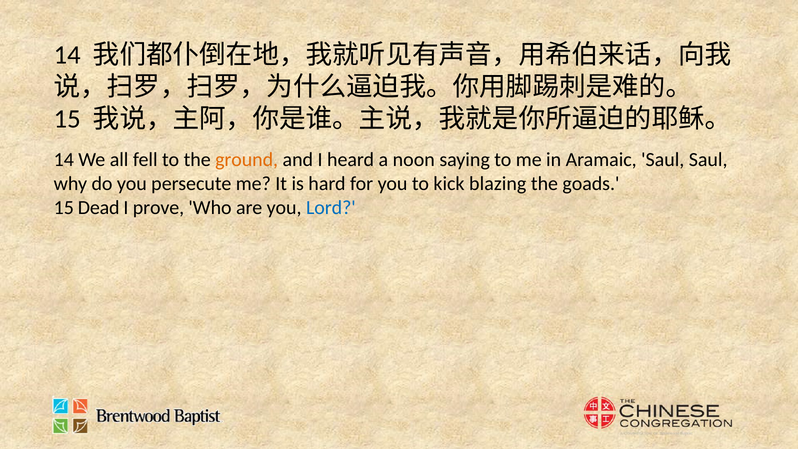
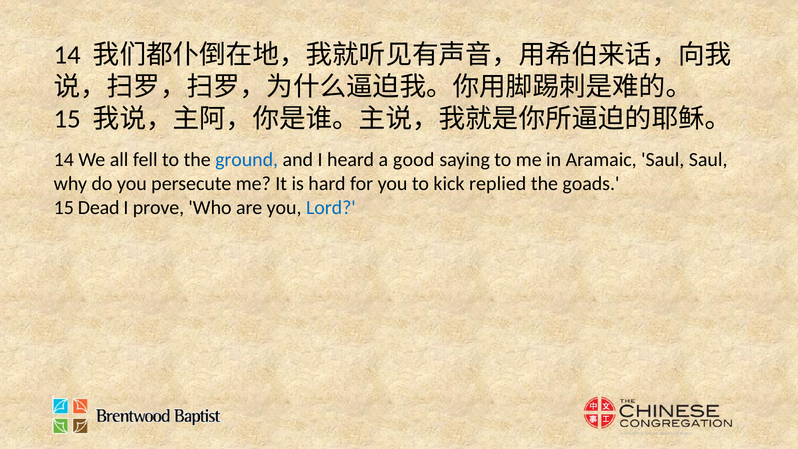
ground colour: orange -> blue (247, 160)
noon: noon -> good (414, 160)
blazing: blazing -> replied (498, 184)
